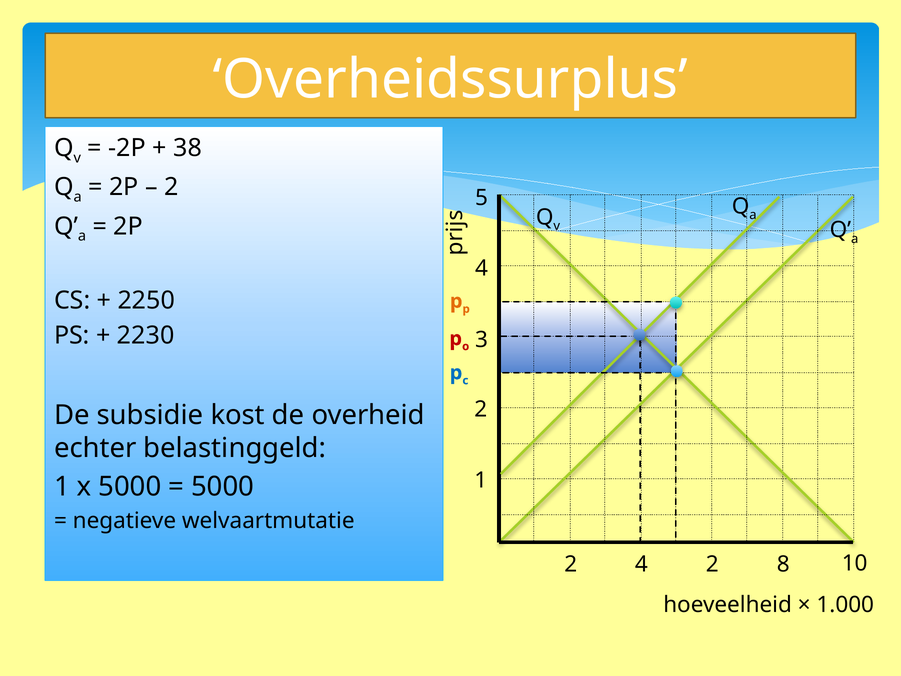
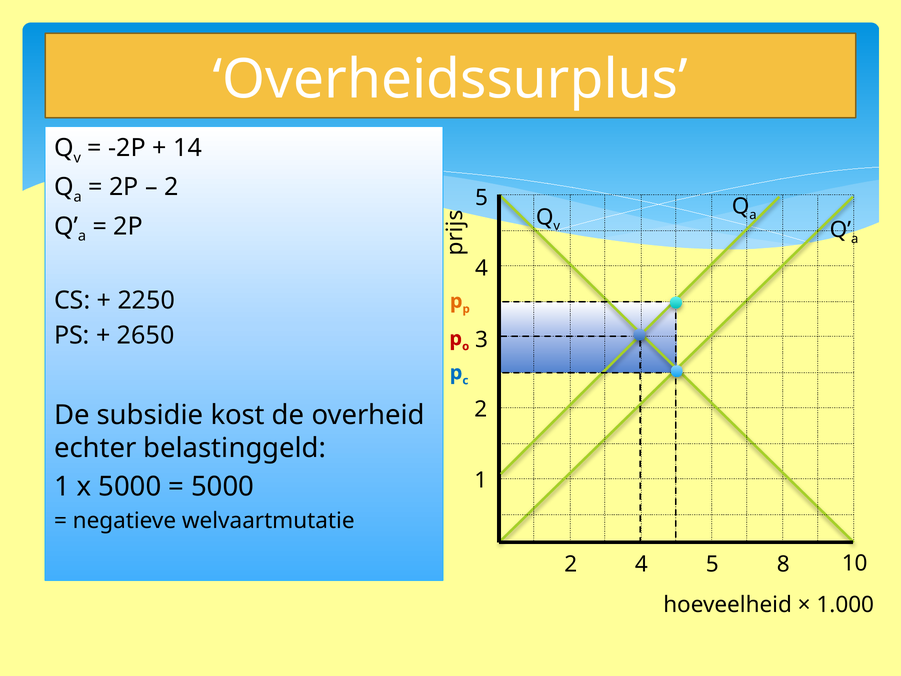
38: 38 -> 14 (188, 148)
2230: 2230 -> 2650 (146, 336)
2 4 2: 2 -> 5 (712, 564)
